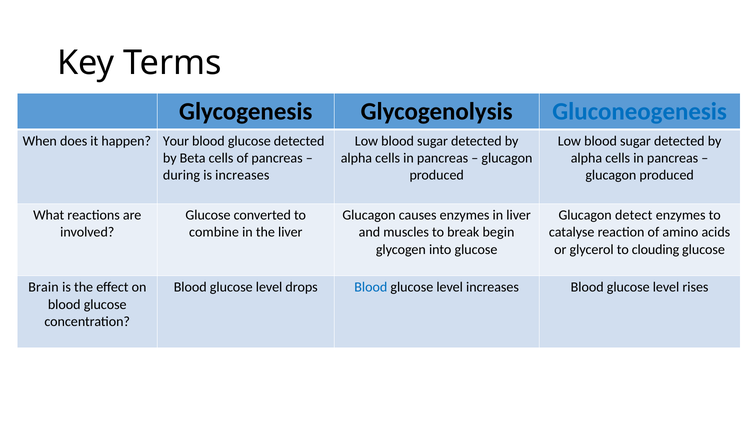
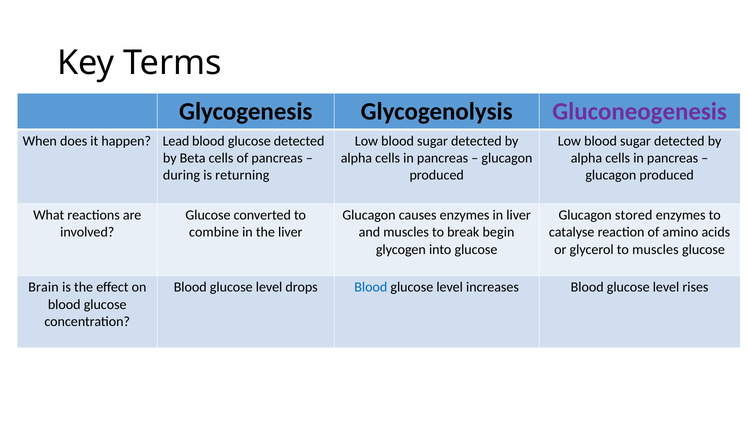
Gluconeogenesis colour: blue -> purple (640, 112)
Your: Your -> Lead (176, 141)
is increases: increases -> returning (242, 175)
detect: detect -> stored (634, 215)
to clouding: clouding -> muscles (655, 249)
